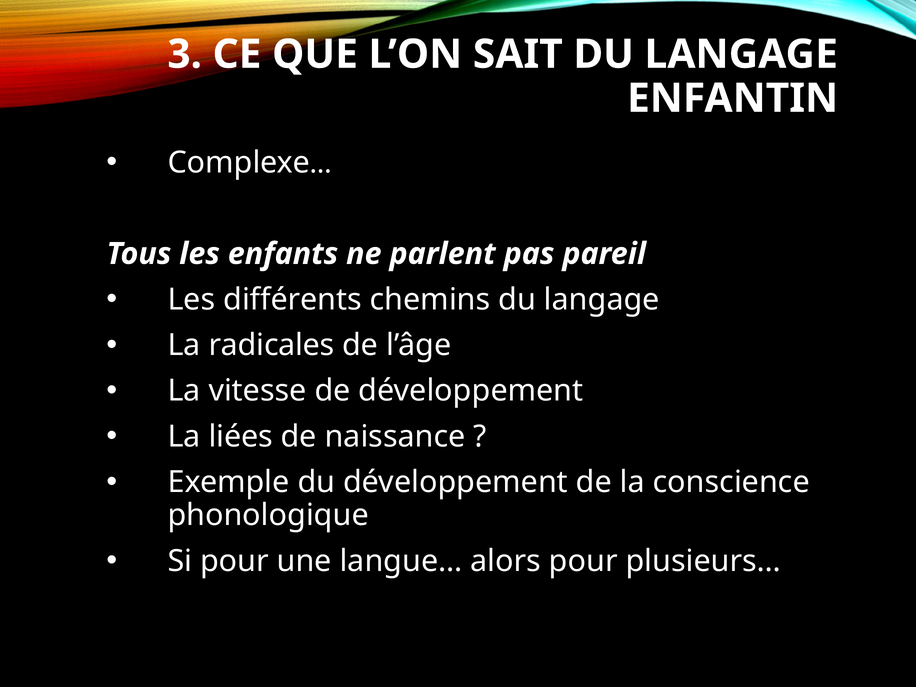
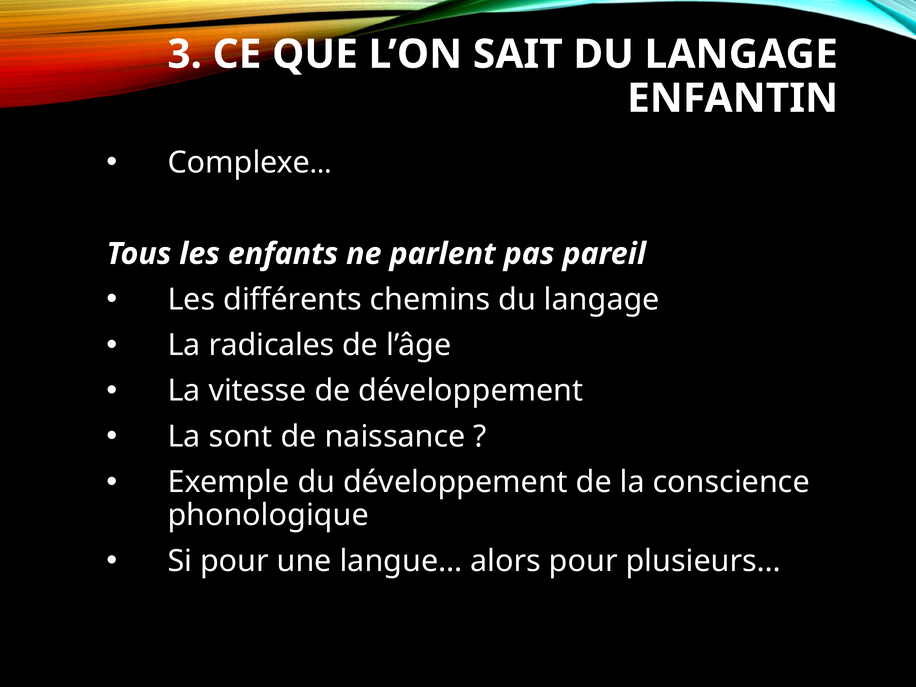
liées: liées -> sont (241, 437)
